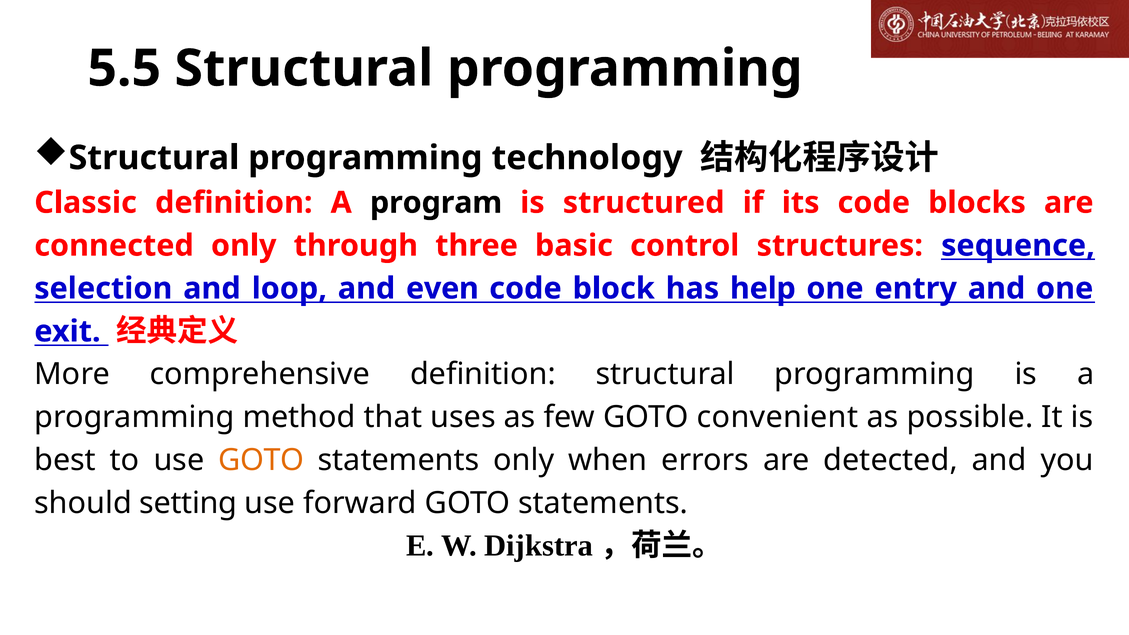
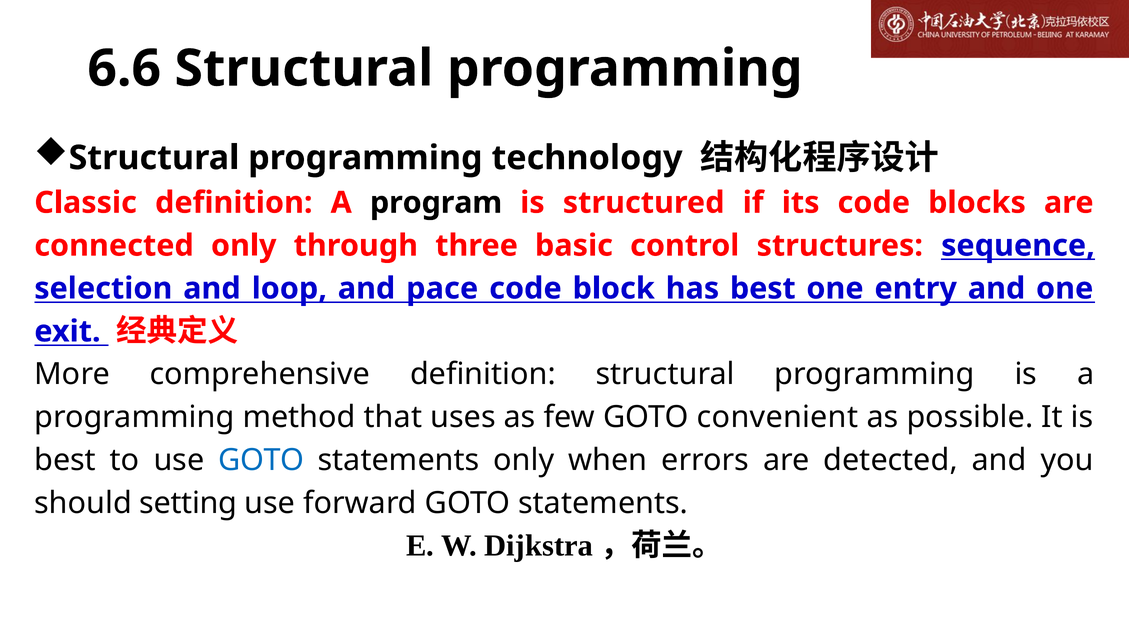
5.5: 5.5 -> 6.6 (124, 69)
even: even -> pace (442, 289)
has help: help -> best (763, 289)
GOTO colour: orange -> blue (261, 460)
